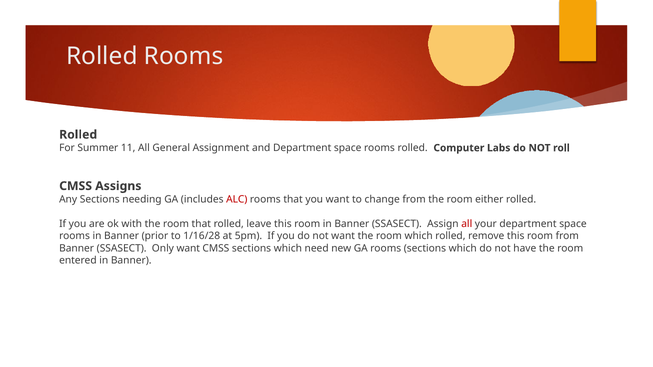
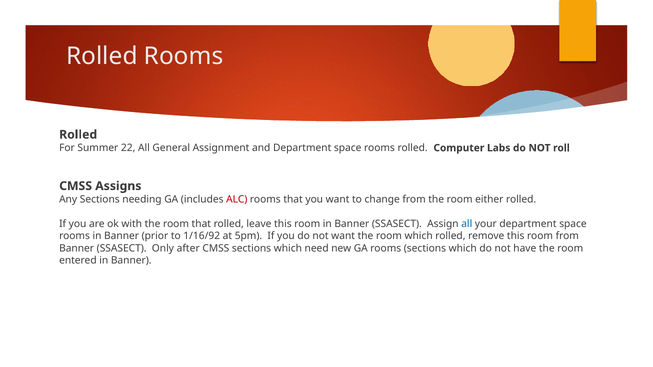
11: 11 -> 22 (128, 148)
all colour: red -> blue (467, 224)
1/16/28: 1/16/28 -> 1/16/92 (202, 236)
Only want: want -> after (188, 248)
